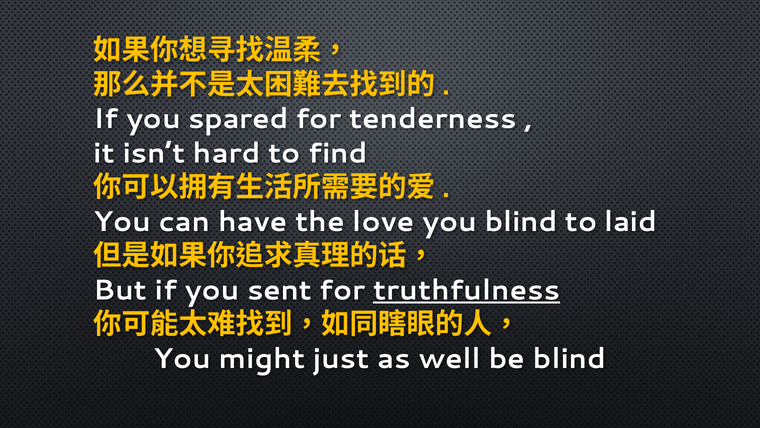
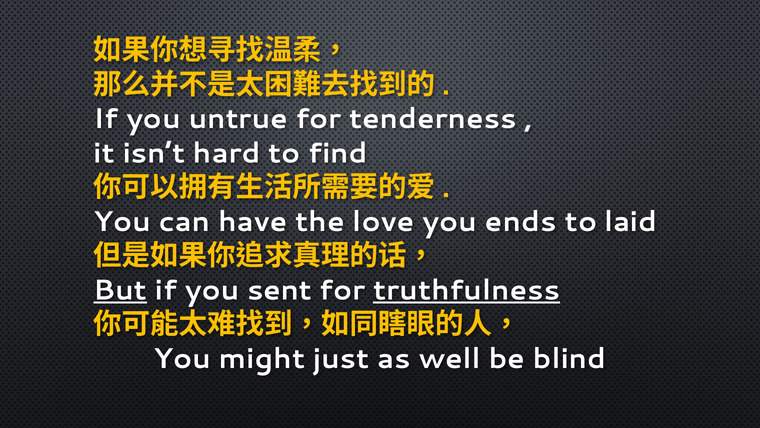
spared: spared -> untrue (238, 119)
you blind: blind -> ends (521, 221)
But underline: none -> present (120, 290)
